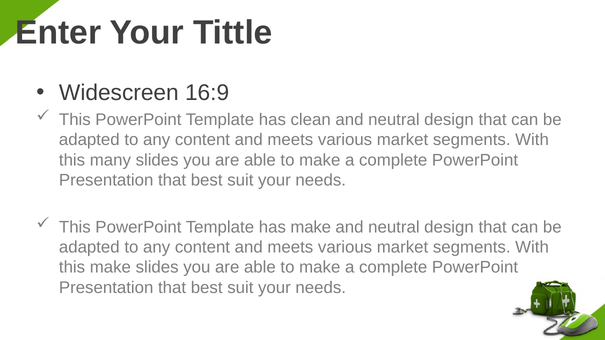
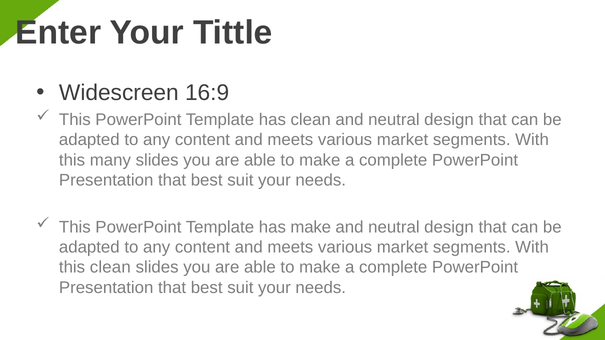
this make: make -> clean (110, 268)
